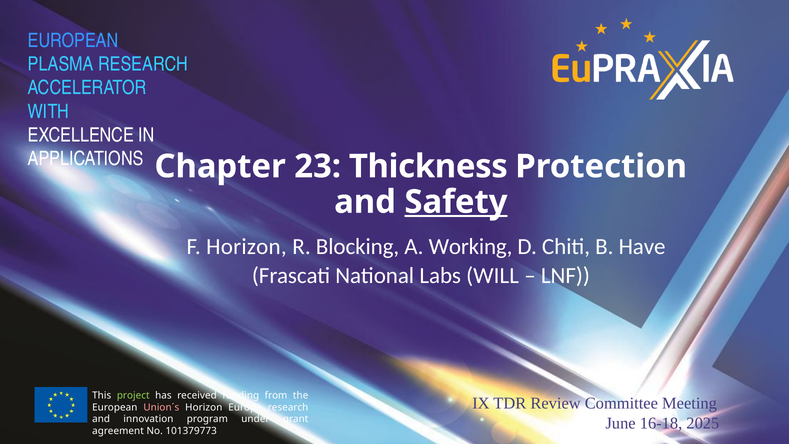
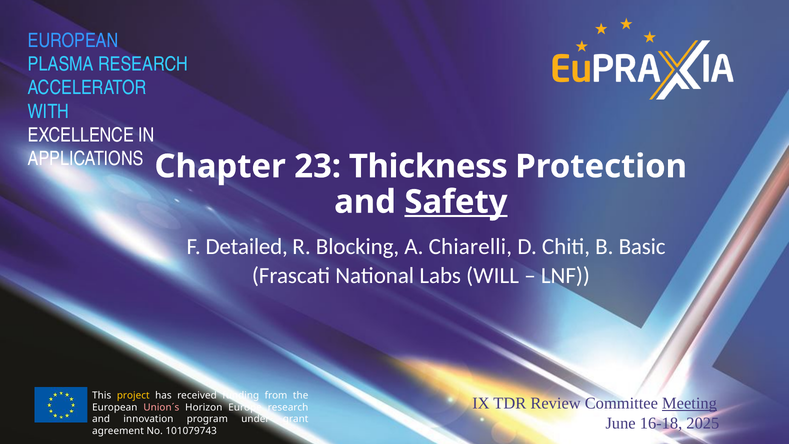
F Horizon: Horizon -> Detailed (247, 246)
Working: Working -> Chiarelli (470, 246)
Have: Have -> Basic (642, 246)
project colour: light green -> yellow (133, 395)
Meeting underline: none -> present (689, 403)
101379773: 101379773 -> 101079743 (191, 431)
